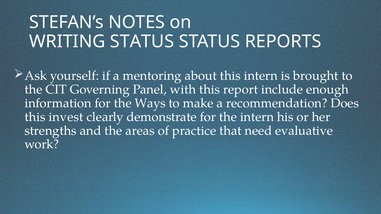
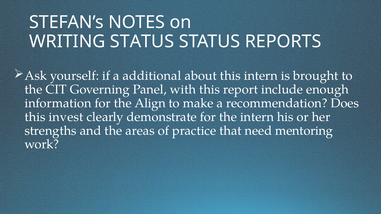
mentoring: mentoring -> additional (152, 76)
Ways: Ways -> Align (150, 103)
evaluative: evaluative -> mentoring (304, 131)
